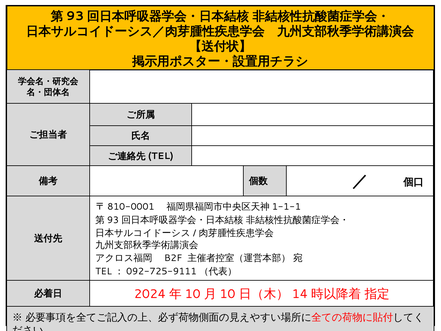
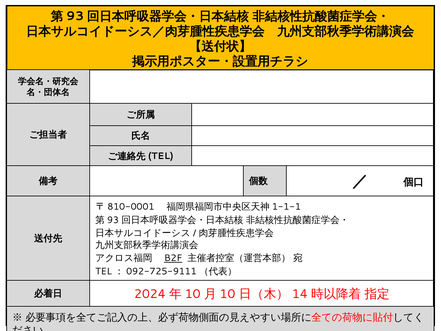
B2F underline: none -> present (173, 258)
